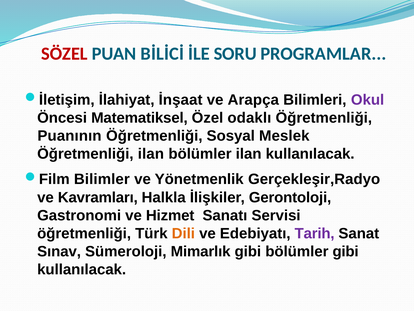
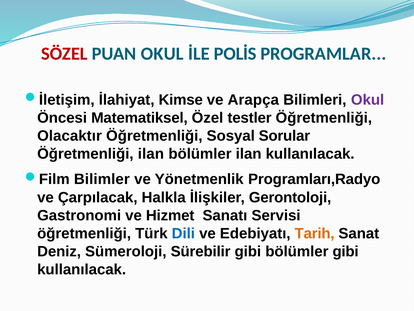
PUAN BİLİCİ: BİLİCİ -> OKUL (162, 54)
SORU: SORU -> POLİS (235, 54)
İnşaat: İnşaat -> Kimse (181, 100)
odaklı: odaklı -> testler (250, 118)
Puanının: Puanının -> Olacaktır (70, 136)
Meslek: Meslek -> Sorular (284, 136)
Gerçekleşir,Radyo: Gerçekleşir,Radyo -> Programları,Radyo (314, 179)
Kavramları: Kavramları -> Çarpılacak (98, 197)
Dili colour: orange -> blue (183, 233)
Tarih colour: purple -> orange (315, 233)
Sınav: Sınav -> Deniz (59, 251)
Mimarlık: Mimarlık -> Sürebilir (201, 251)
